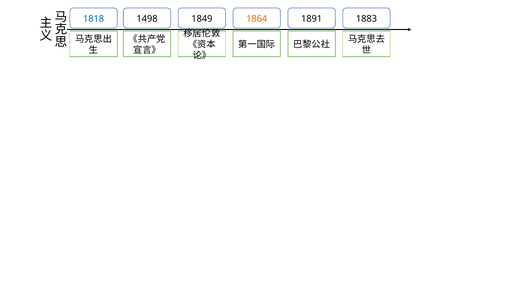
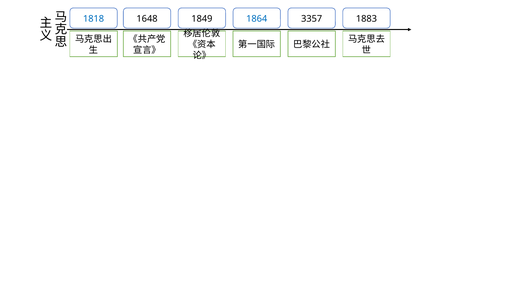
1498: 1498 -> 1648 (147, 19)
1864 colour: orange -> blue (257, 19)
1891: 1891 -> 3357 (312, 19)
